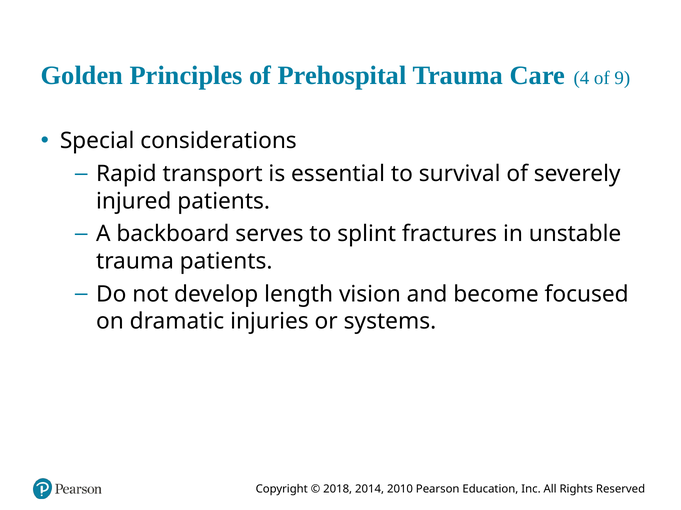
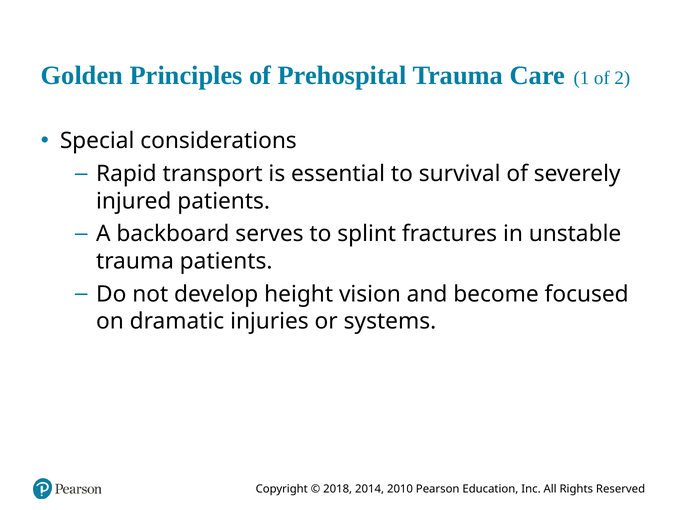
4: 4 -> 1 (581, 78)
9: 9 -> 2 (622, 78)
length: length -> height (299, 294)
